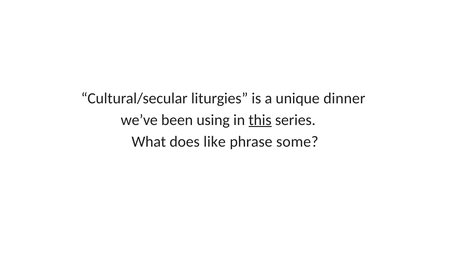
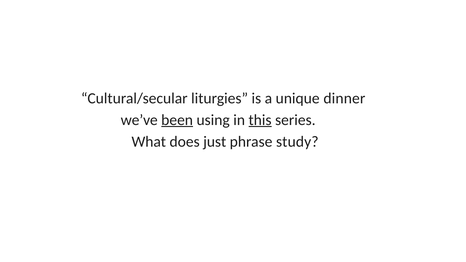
been underline: none -> present (177, 120)
like: like -> just (215, 142)
some: some -> study (297, 142)
